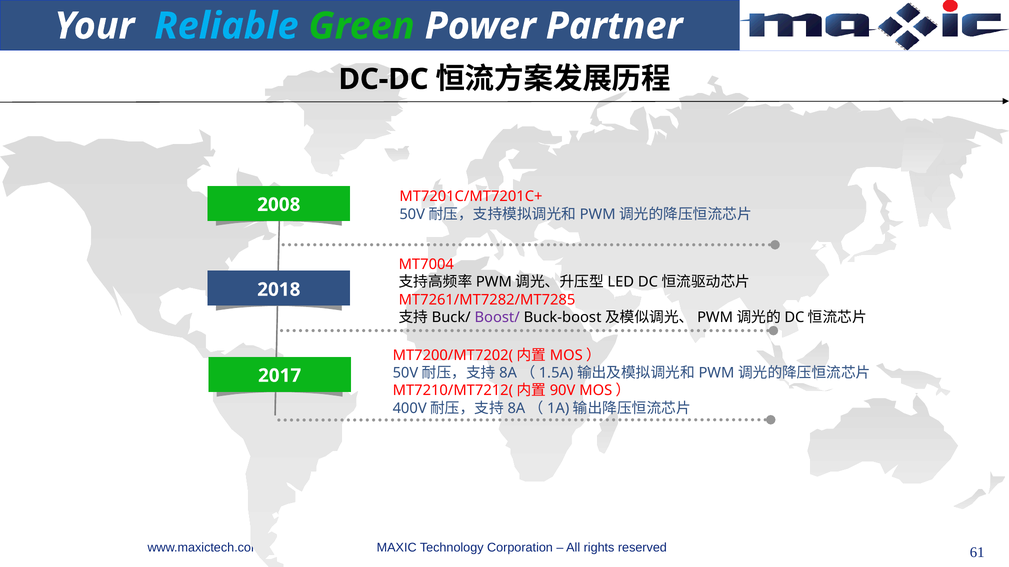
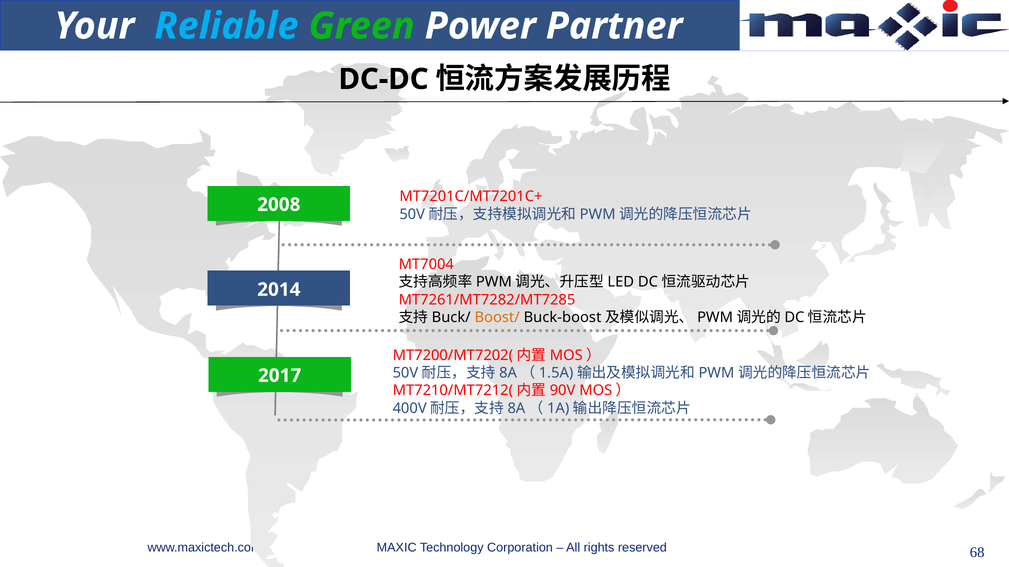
2018: 2018 -> 2014 (279, 290)
Boost/ colour: purple -> orange (497, 318)
61: 61 -> 68 (977, 553)
